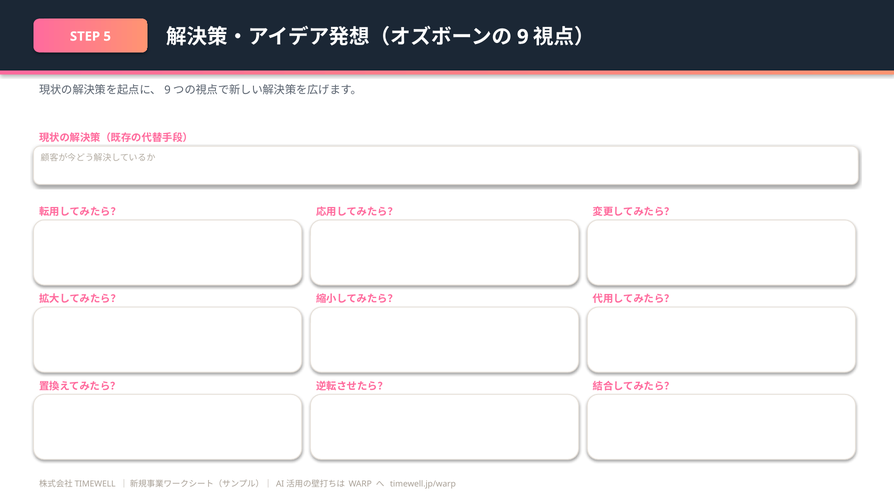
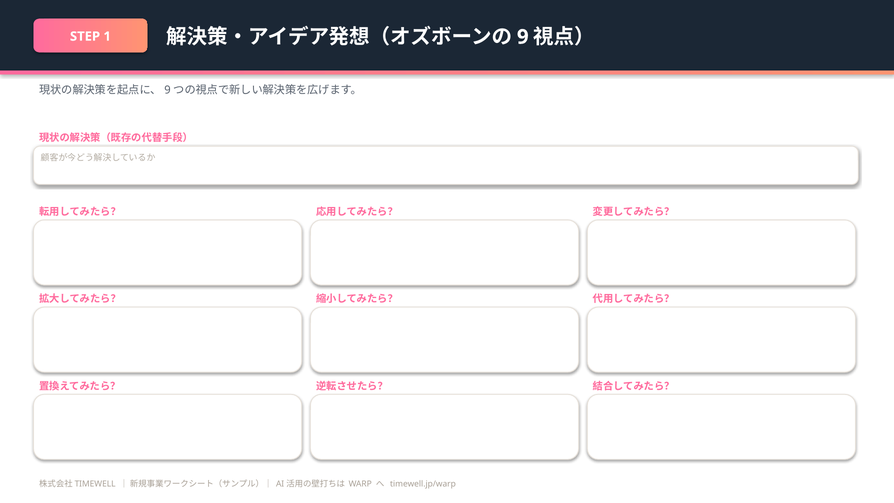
5: 5 -> 1 (107, 36)
